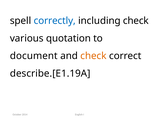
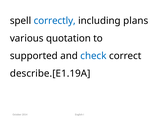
including check: check -> plans (136, 21)
document: document -> supported (34, 56)
check colour: orange -> blue (93, 56)
